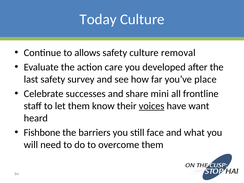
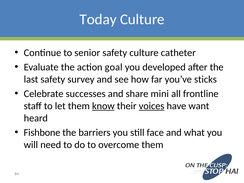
allows: allows -> senior (87, 53)
removal: removal -> catheter (178, 53)
care: care -> goal (114, 67)
place: place -> sticks (205, 79)
know underline: none -> present (103, 106)
